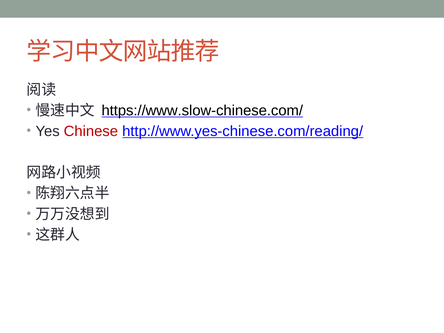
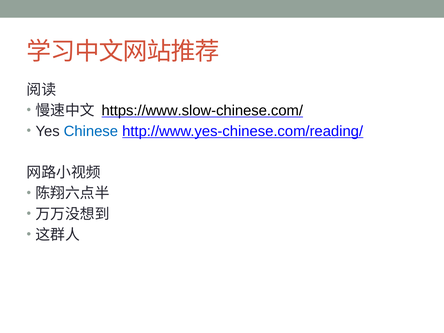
Chinese colour: red -> blue (91, 131)
